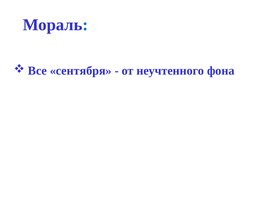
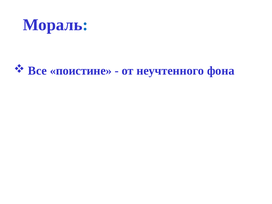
сентября: сентября -> поистине (81, 71)
